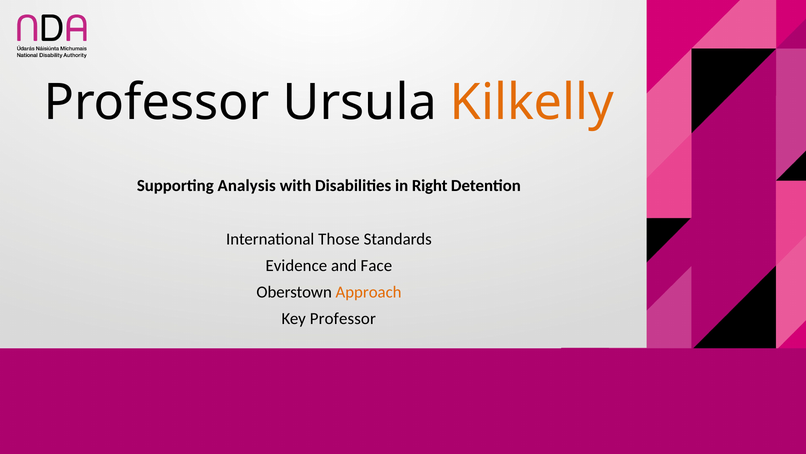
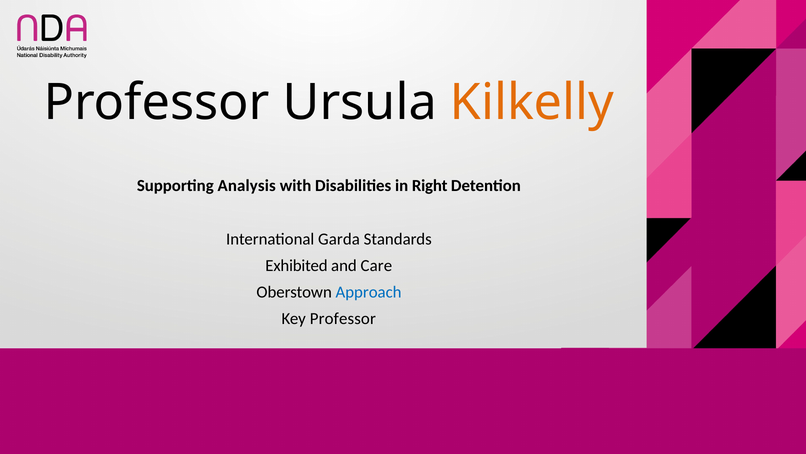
Those: Those -> Garda (339, 239)
Evidence: Evidence -> Exhibited (296, 265)
Face: Face -> Care (376, 265)
Approach colour: orange -> blue (369, 292)
